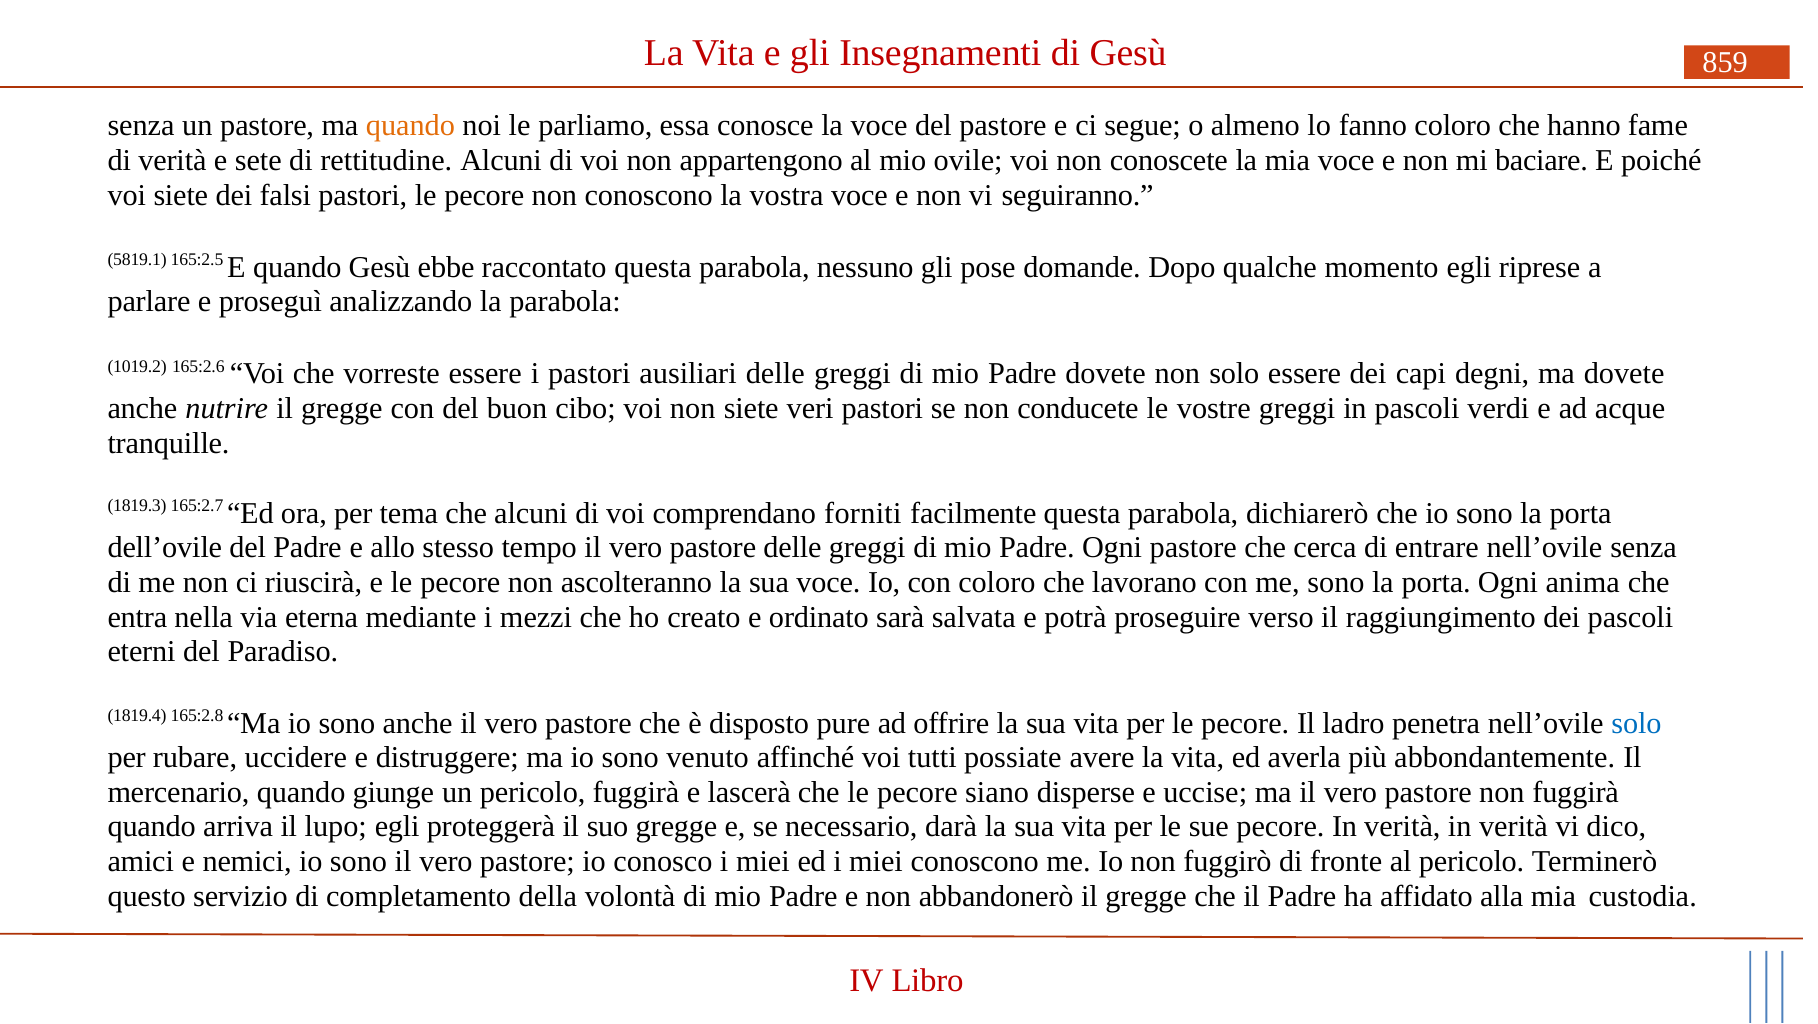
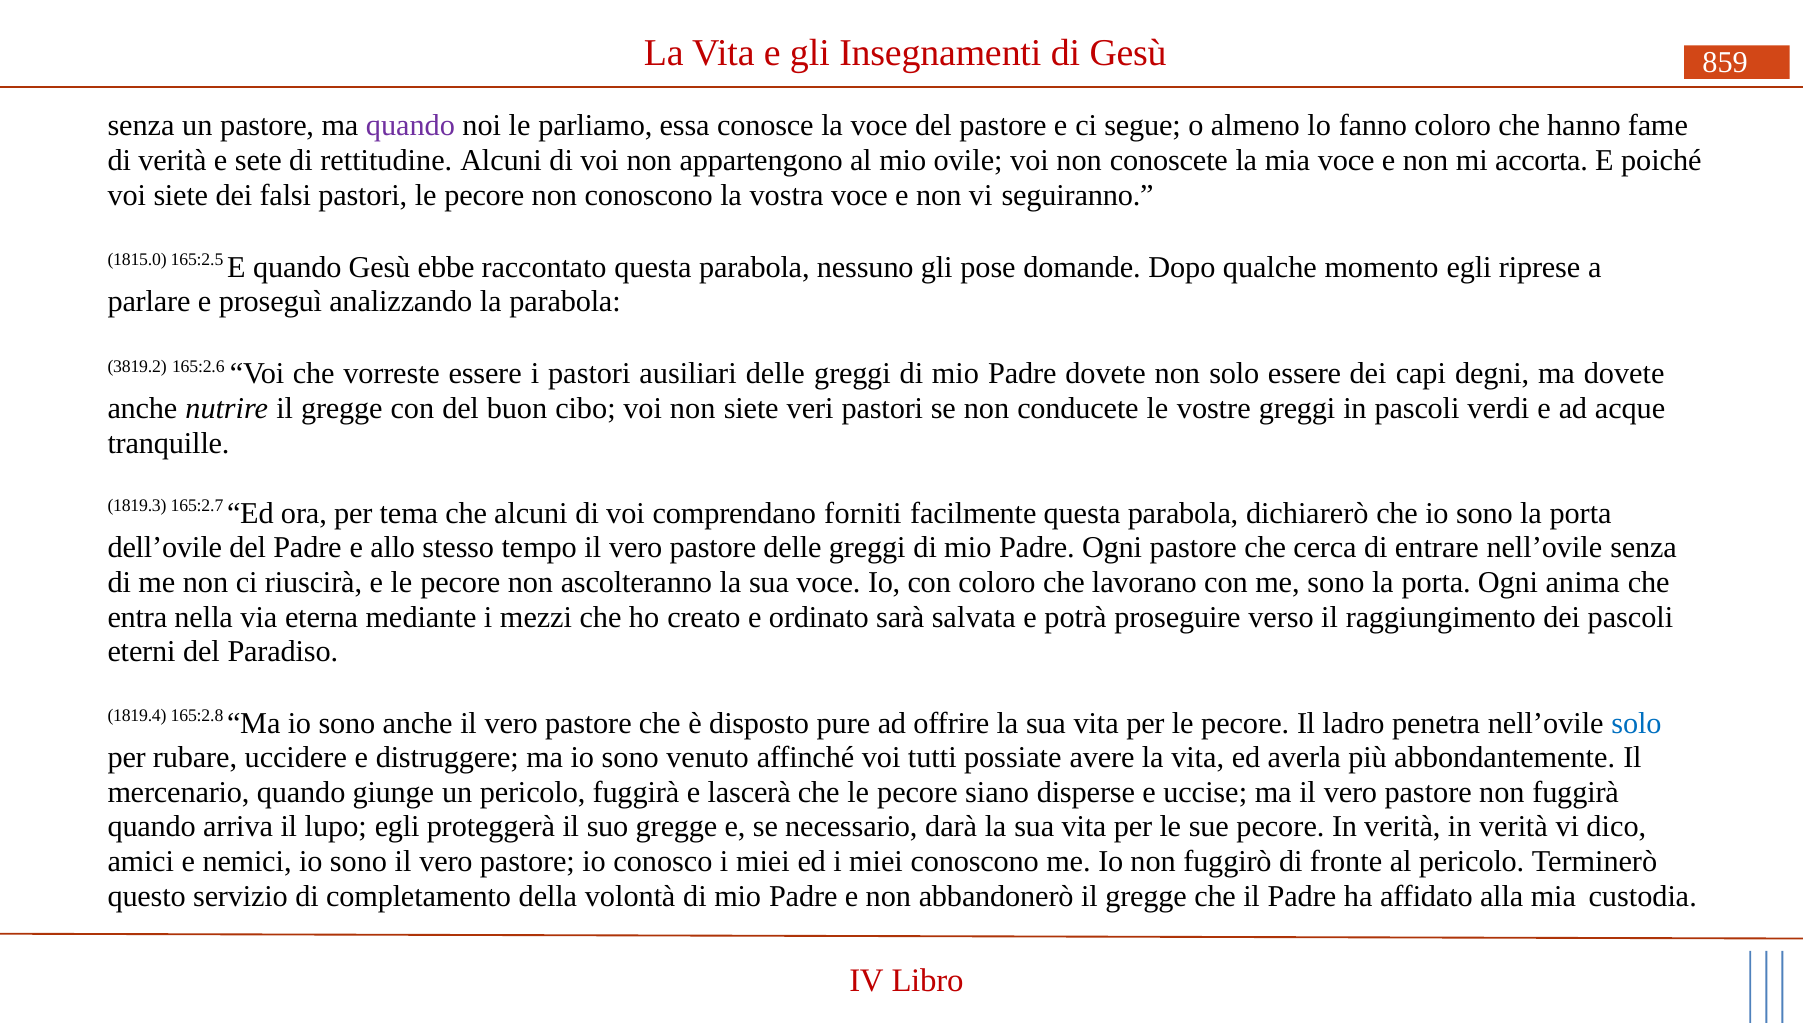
quando colour: orange -> purple (410, 126)
baciare: baciare -> accorta (1542, 161)
5819.1: 5819.1 -> 1815.0 (137, 260)
1019.2: 1019.2 -> 3819.2 (137, 367)
